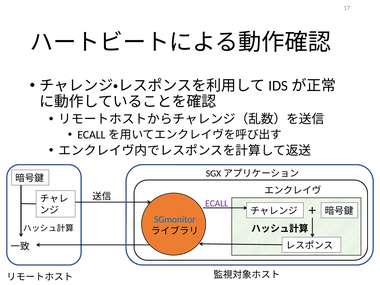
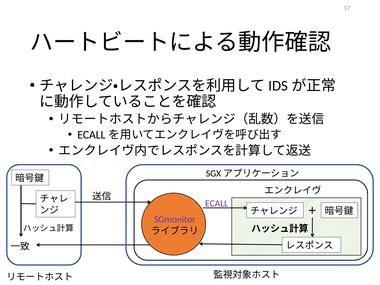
SGmonitor colour: blue -> purple (175, 220)
